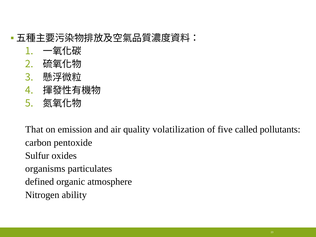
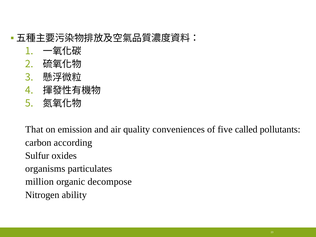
volatilization: volatilization -> conveniences (179, 130)
pentoxide: pentoxide -> according (73, 143)
defined: defined -> million (40, 182)
atmosphere: atmosphere -> decompose (110, 182)
